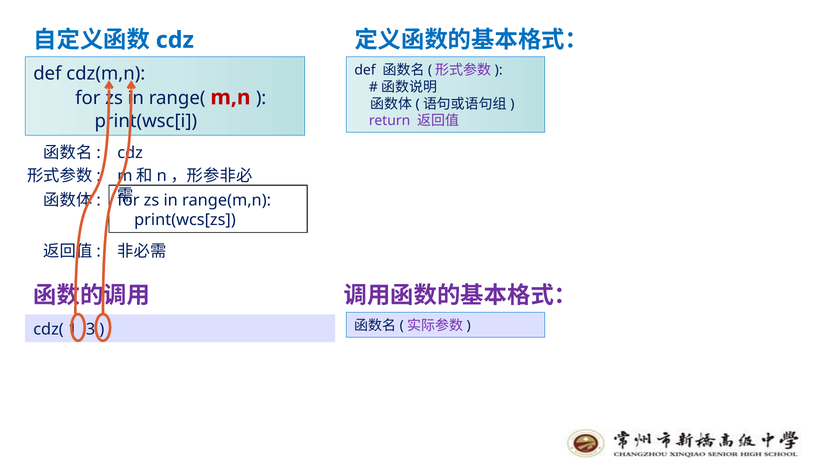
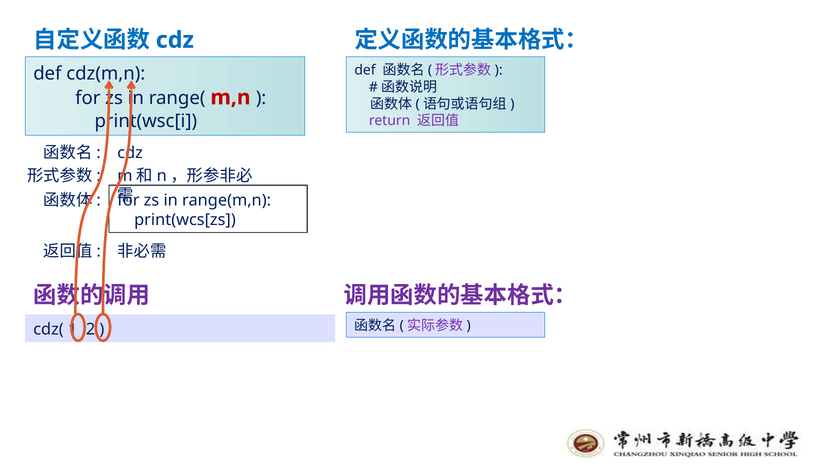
,3: ,3 -> ,2 (88, 329)
